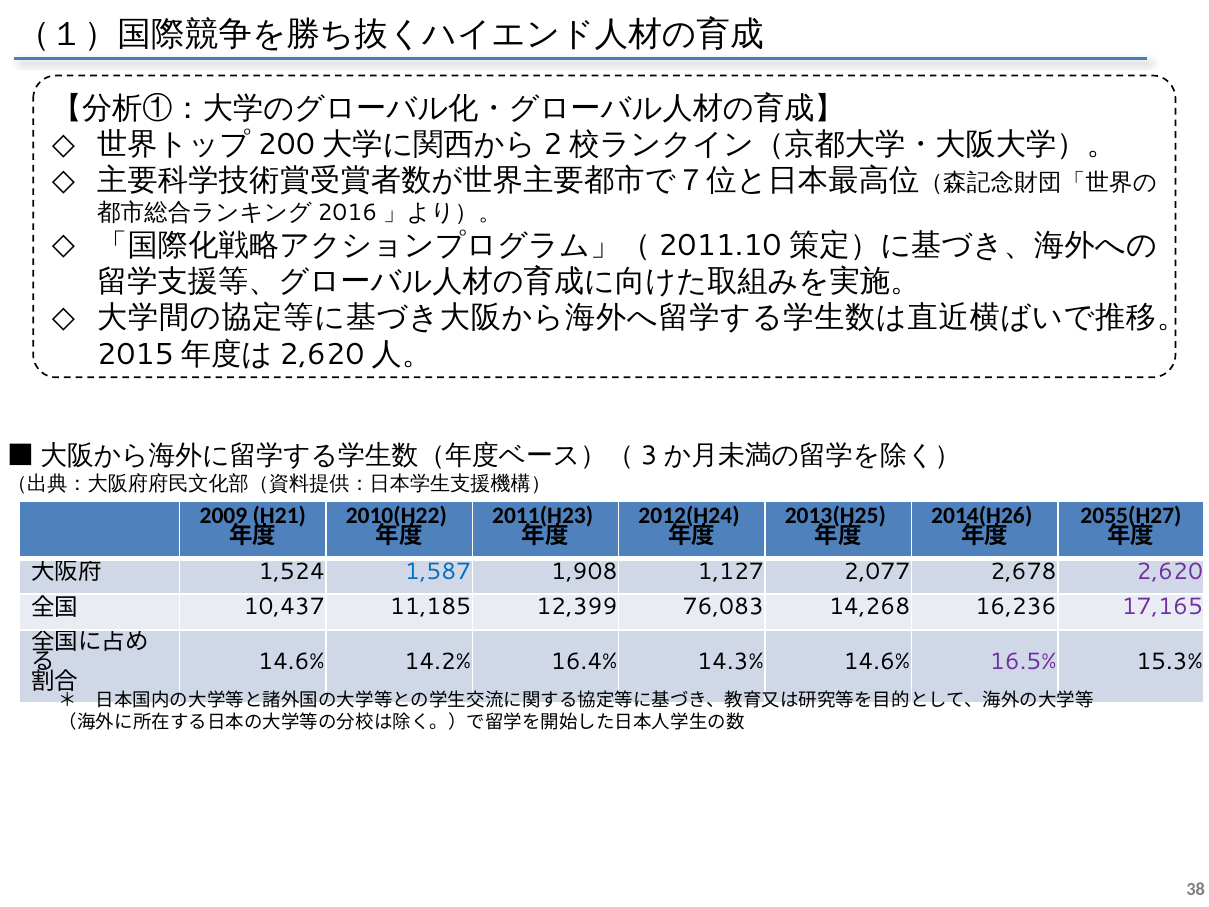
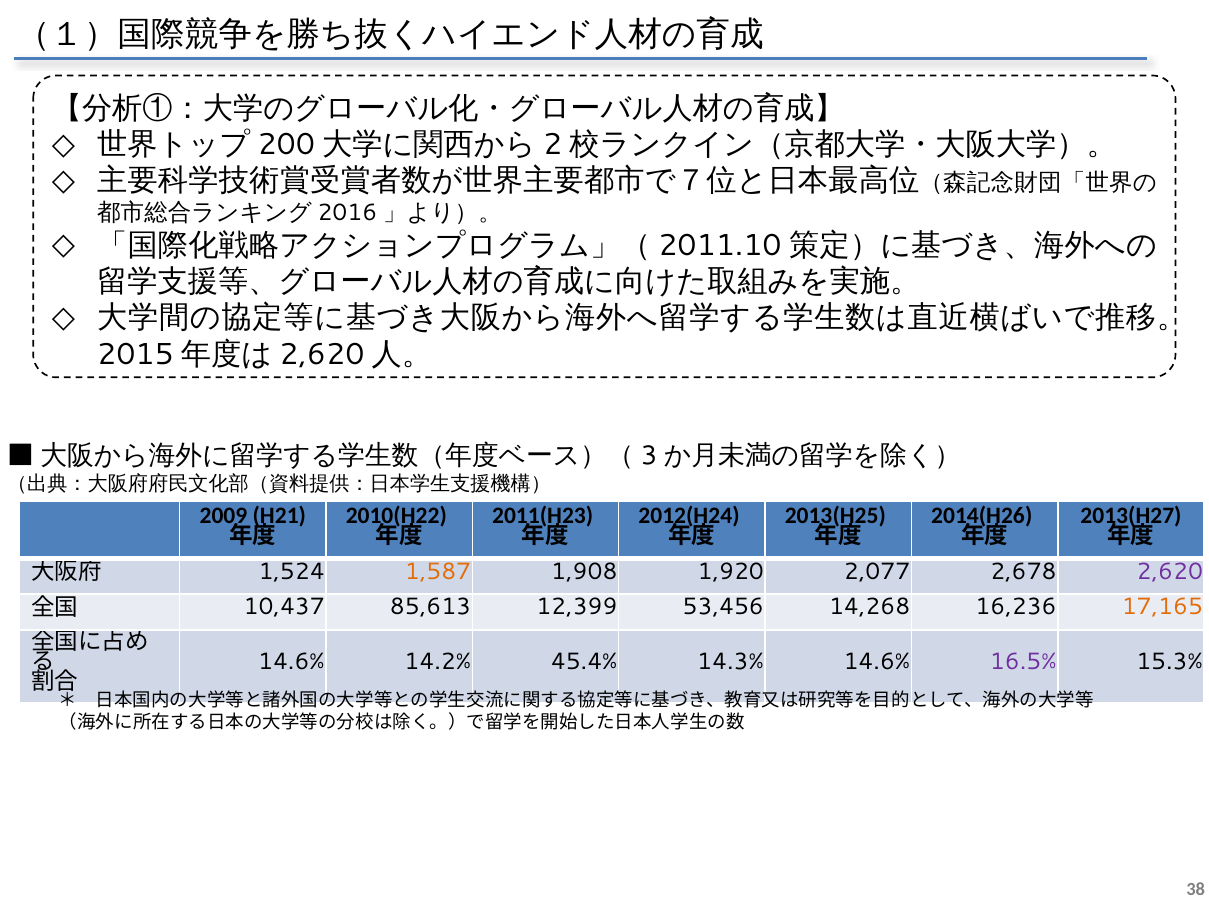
2055(H27: 2055(H27 -> 2013(H27 (1131, 516)
1,587 colour: blue -> orange (438, 571)
1,127: 1,127 -> 1,920 (731, 571)
11,185: 11,185 -> 85,613 (431, 607)
76,083: 76,083 -> 53,456 (723, 607)
17,165 colour: purple -> orange (1162, 607)
16.4%: 16.4% -> 45.4% (584, 661)
